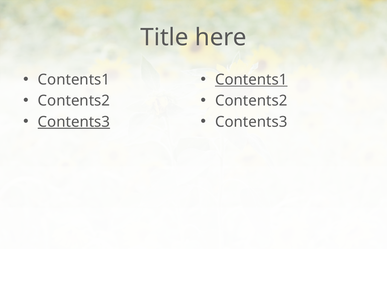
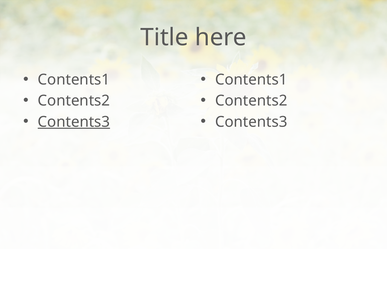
Contents1 underline: present -> none (251, 80)
